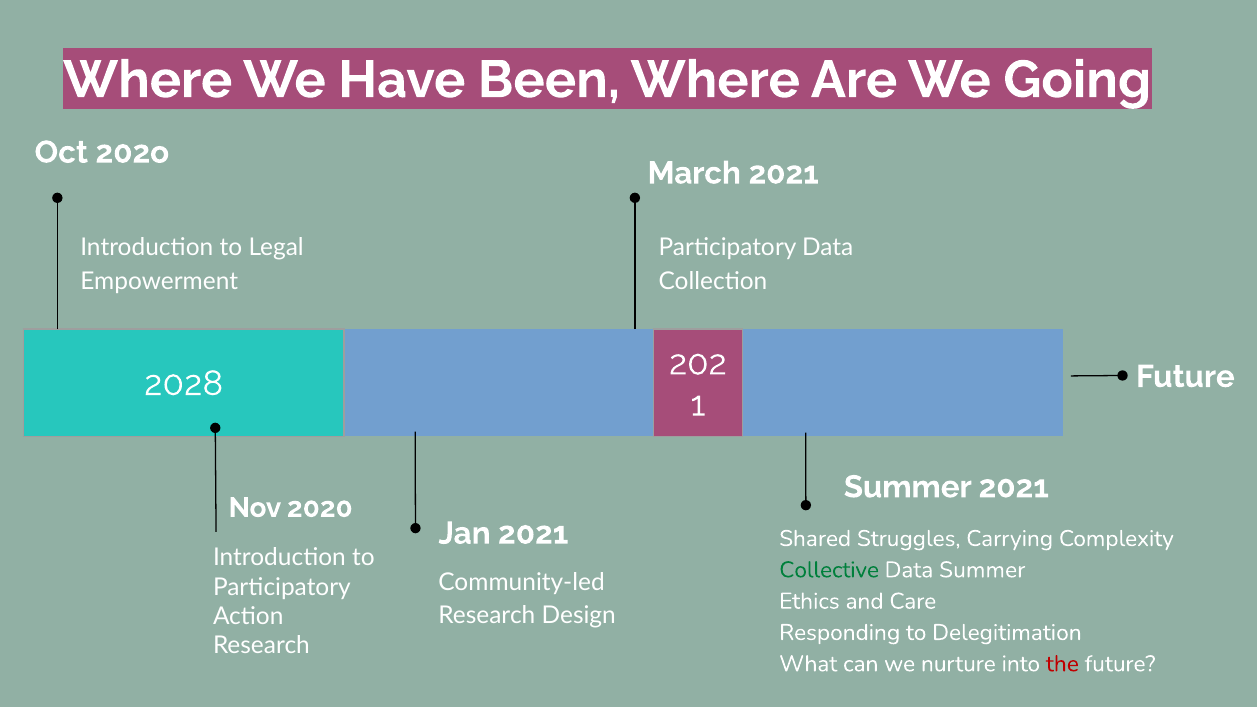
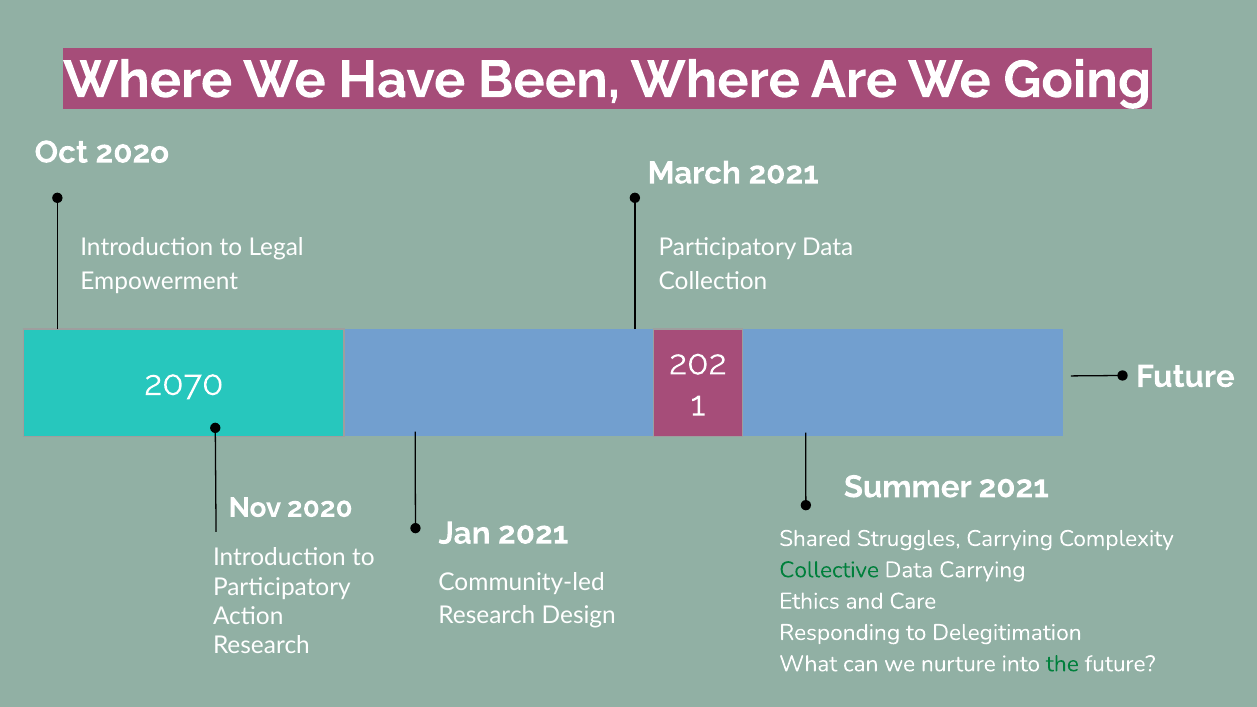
2028: 2028 -> 2070 (184, 384)
Data Summer: Summer -> Carrying (982, 570)
the colour: red -> green (1062, 664)
